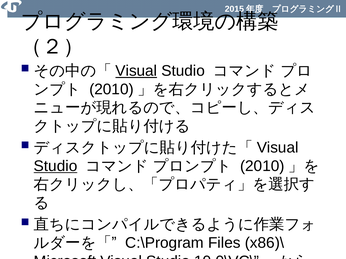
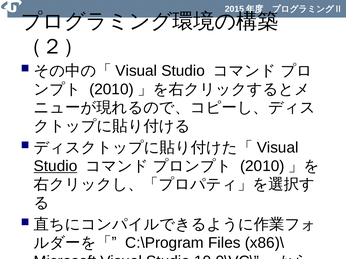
Visual underline: present -> none (136, 71)
